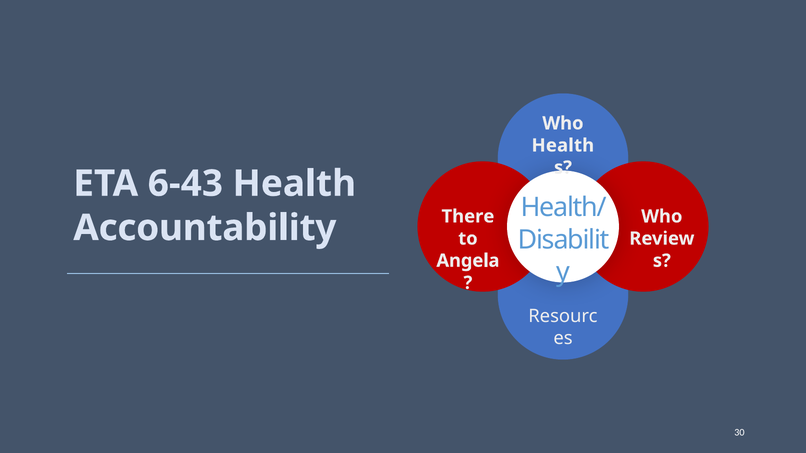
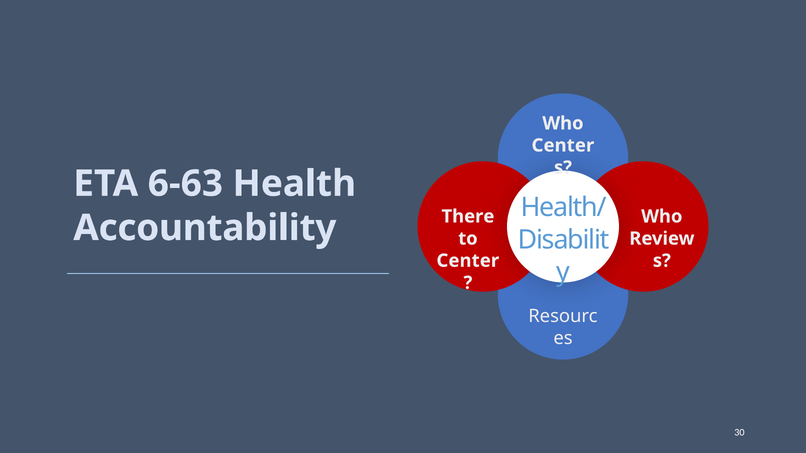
Health: Health -> Center (563, 146)
6-43: 6-43 -> 6-63 (185, 184)
Angela: Angela -> Center (468, 261)
